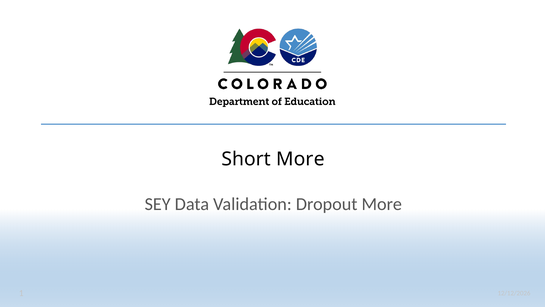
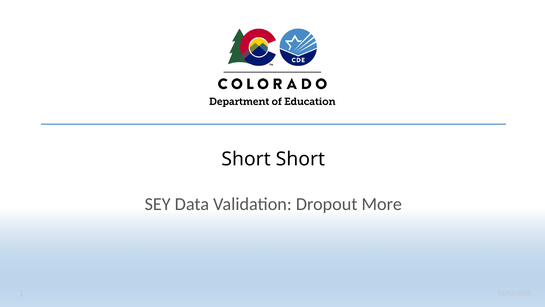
Short More: More -> Short (300, 159)
